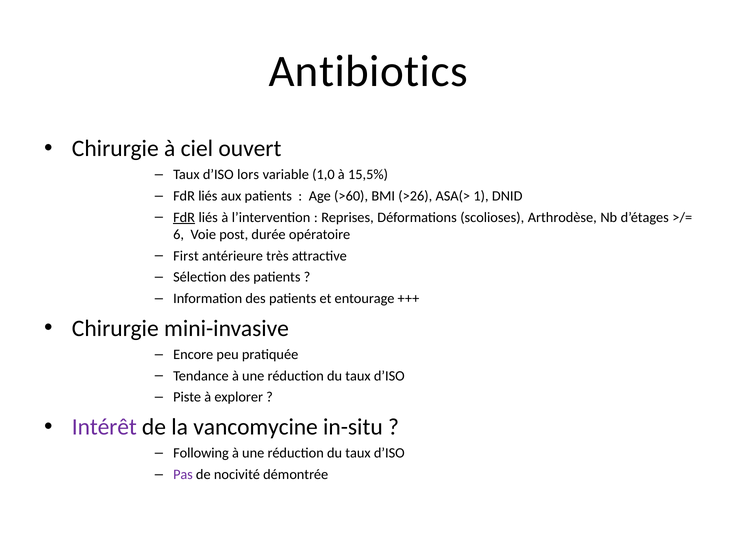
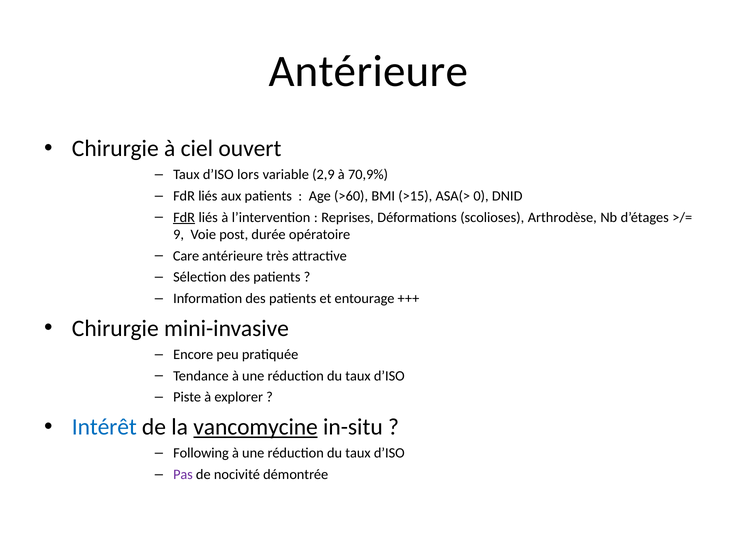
Antibiotics: Antibiotics -> Antérieure (368, 71)
1,0: 1,0 -> 2,9 (323, 175)
15,5%: 15,5% -> 70,9% (368, 175)
>26: >26 -> >15 (415, 196)
1: 1 -> 0 (481, 196)
6: 6 -> 9 (179, 234)
First: First -> Care (186, 256)
Intérêt colour: purple -> blue (104, 427)
vancomycine underline: none -> present (256, 427)
